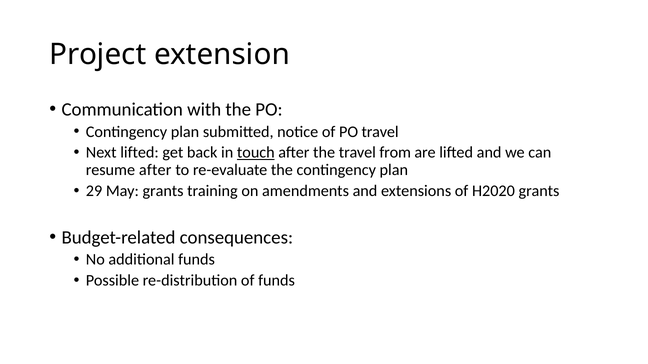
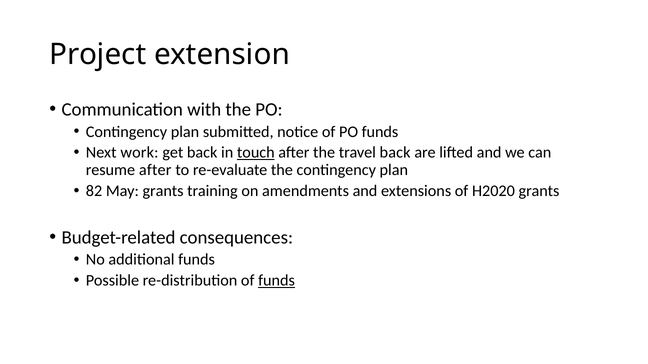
PO travel: travel -> funds (380, 132)
Next lifted: lifted -> work (139, 153)
travel from: from -> back (395, 153)
29: 29 -> 82 (94, 191)
funds underline: none -> present (277, 281)
